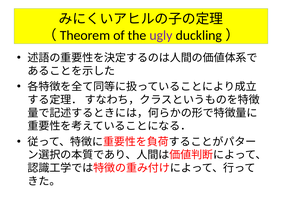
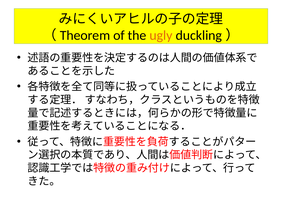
ugly colour: purple -> orange (161, 36)
